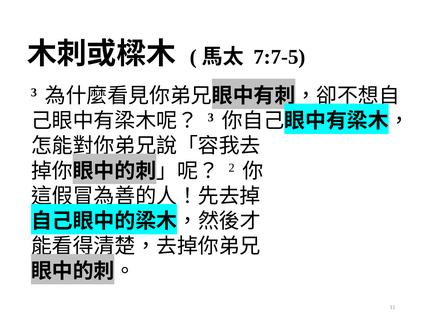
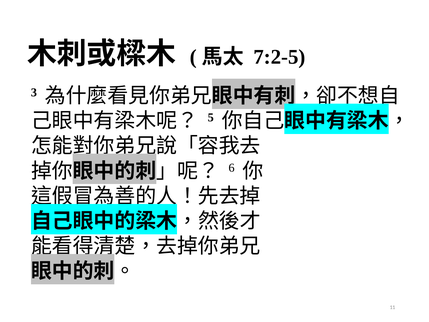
7:7-5: 7:7-5 -> 7:2-5 (279, 57)
3: 3 -> 5 (211, 118)
2: 2 -> 6 (232, 168)
